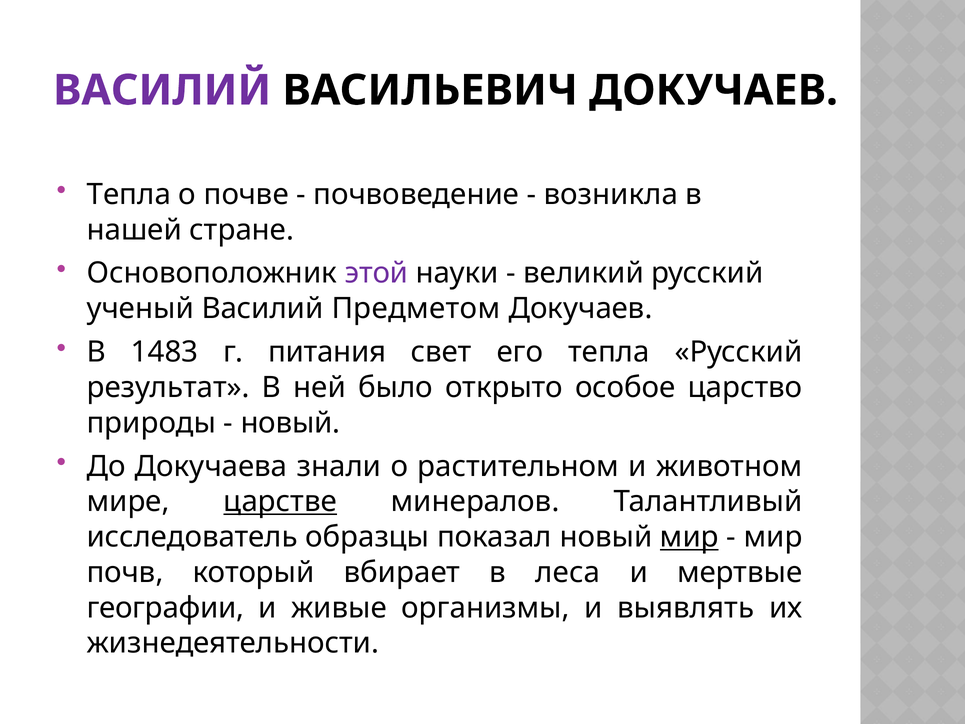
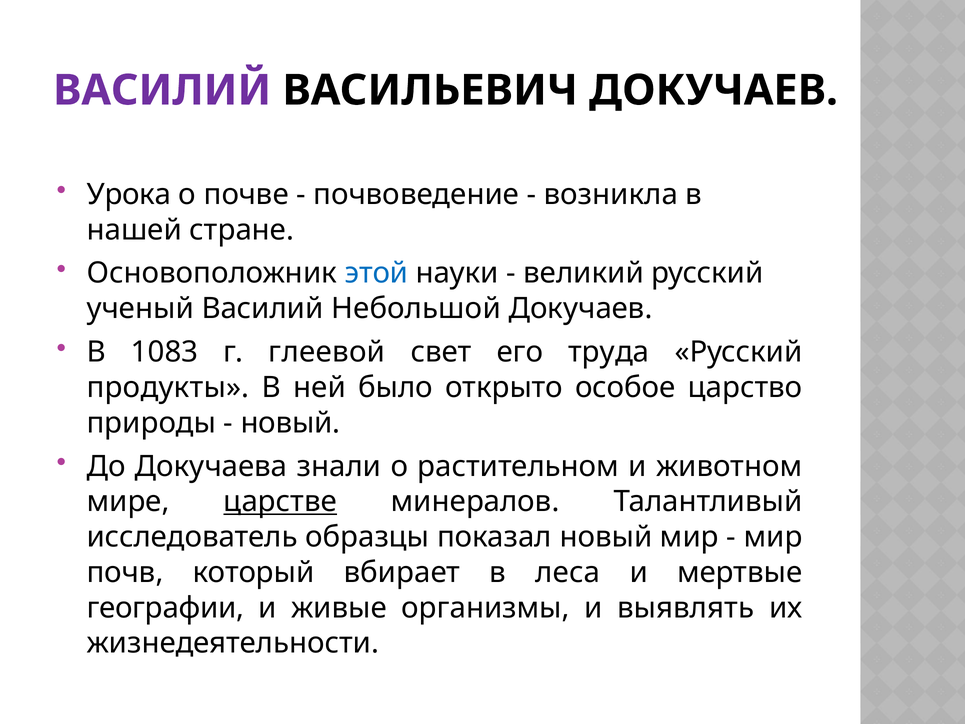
Тепла: Тепла -> Урока (129, 194)
этой colour: purple -> blue (376, 273)
Предметом: Предметом -> Небольшой (416, 309)
1483: 1483 -> 1083 (165, 352)
питания: питания -> глеевой (327, 352)
его тепла: тепла -> труда (609, 352)
результат: результат -> продукты (168, 387)
мир underline: present -> none (689, 537)
